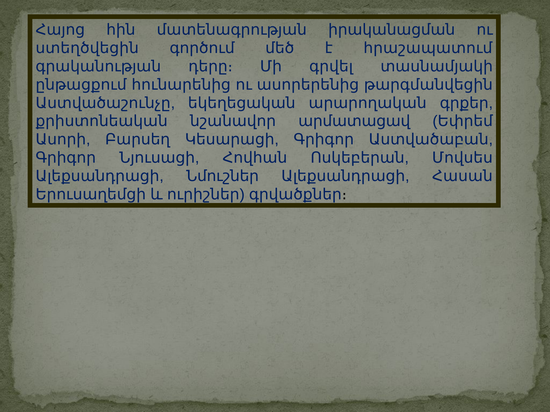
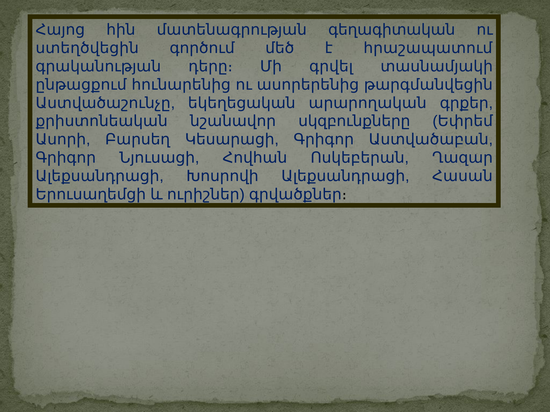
իրականացման: իրականացման -> գեղագիտական (392, 30)
արմատացավ: արմատացավ -> սկզբունքները (354, 121)
Մովսես: Մովսես -> Ղազար (462, 158)
Նմուշներ: Նմուշներ -> Խոսրովի (222, 176)
